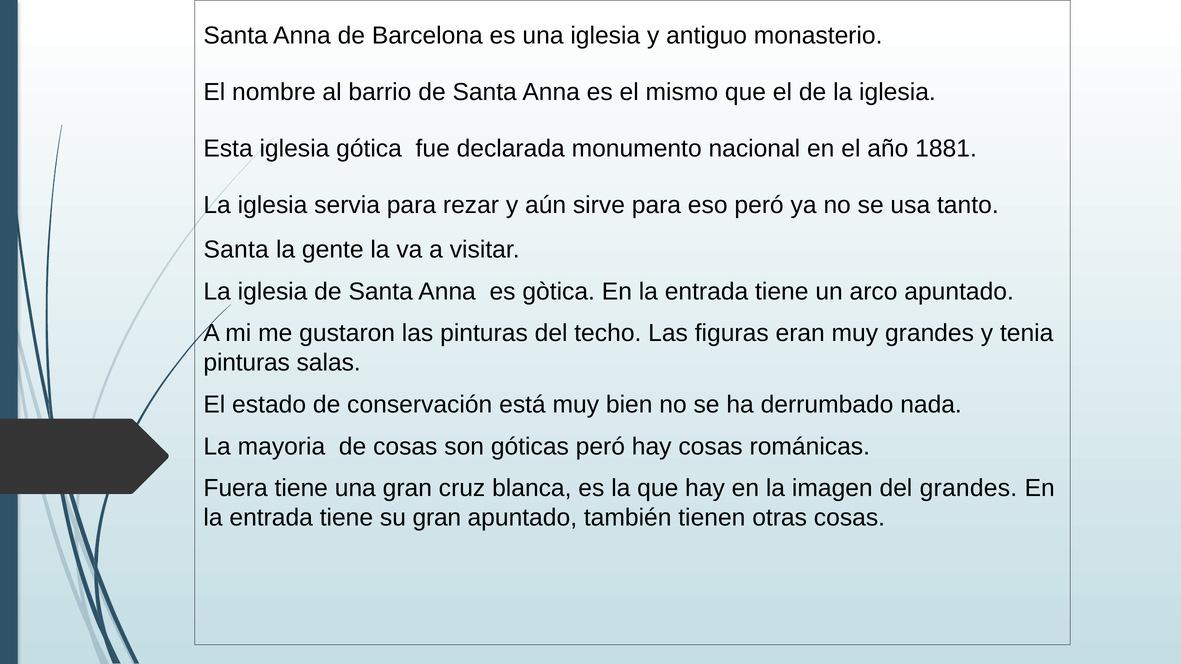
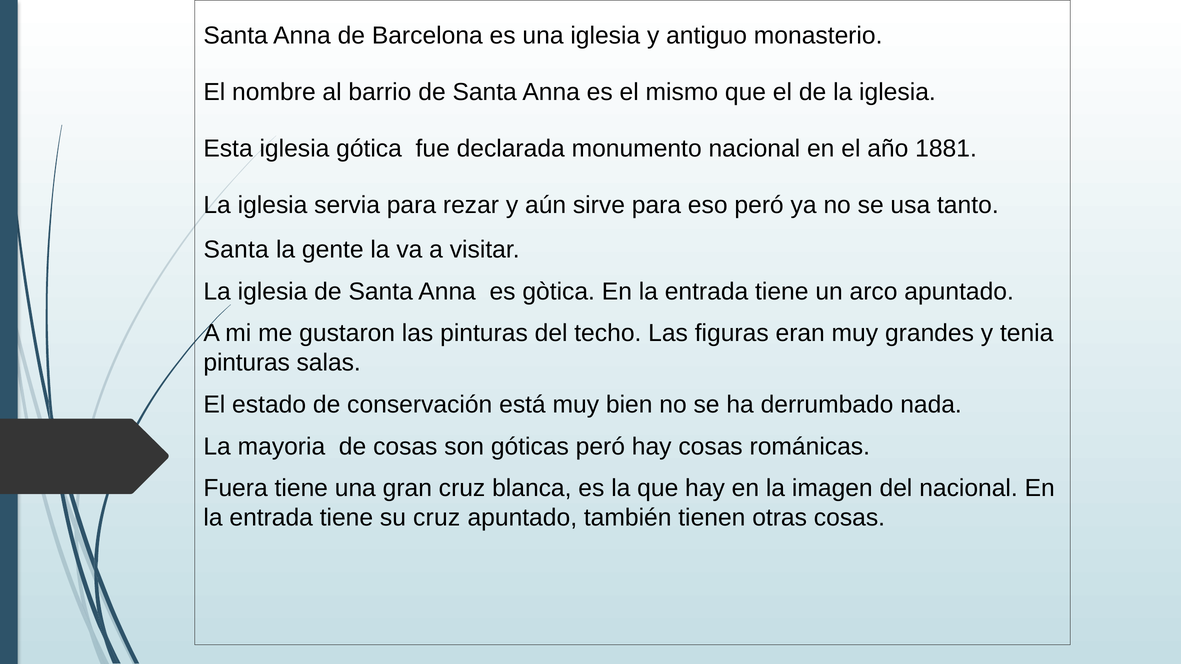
del grandes: grandes -> nacional (969, 489)
su gran: gran -> cruz (437, 518)
